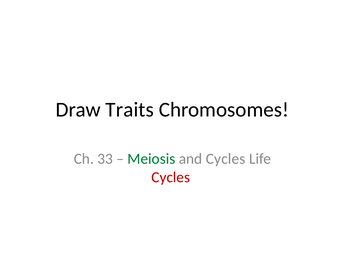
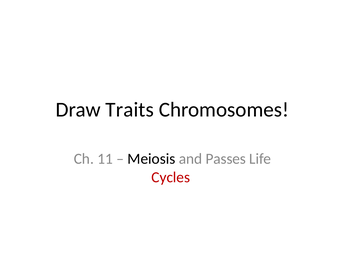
33: 33 -> 11 (105, 159)
Meiosis colour: green -> black (151, 159)
and Cycles: Cycles -> Passes (226, 159)
